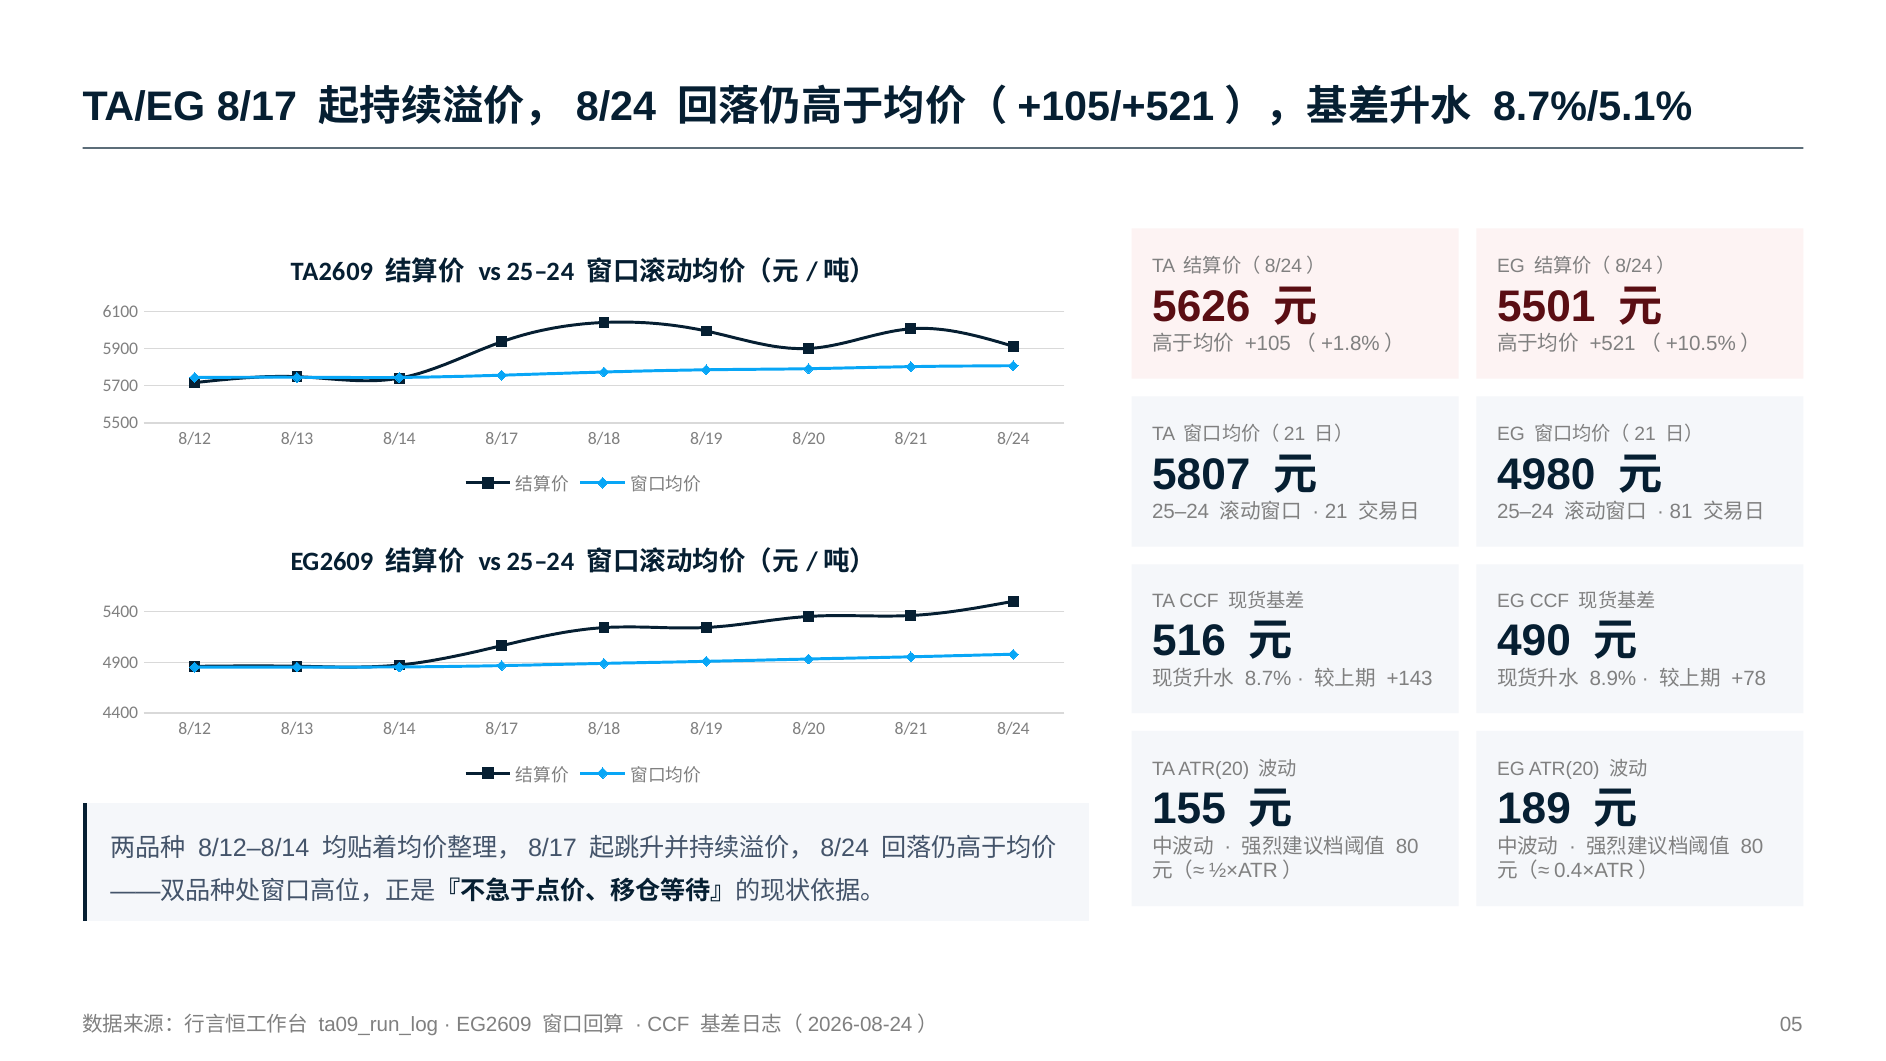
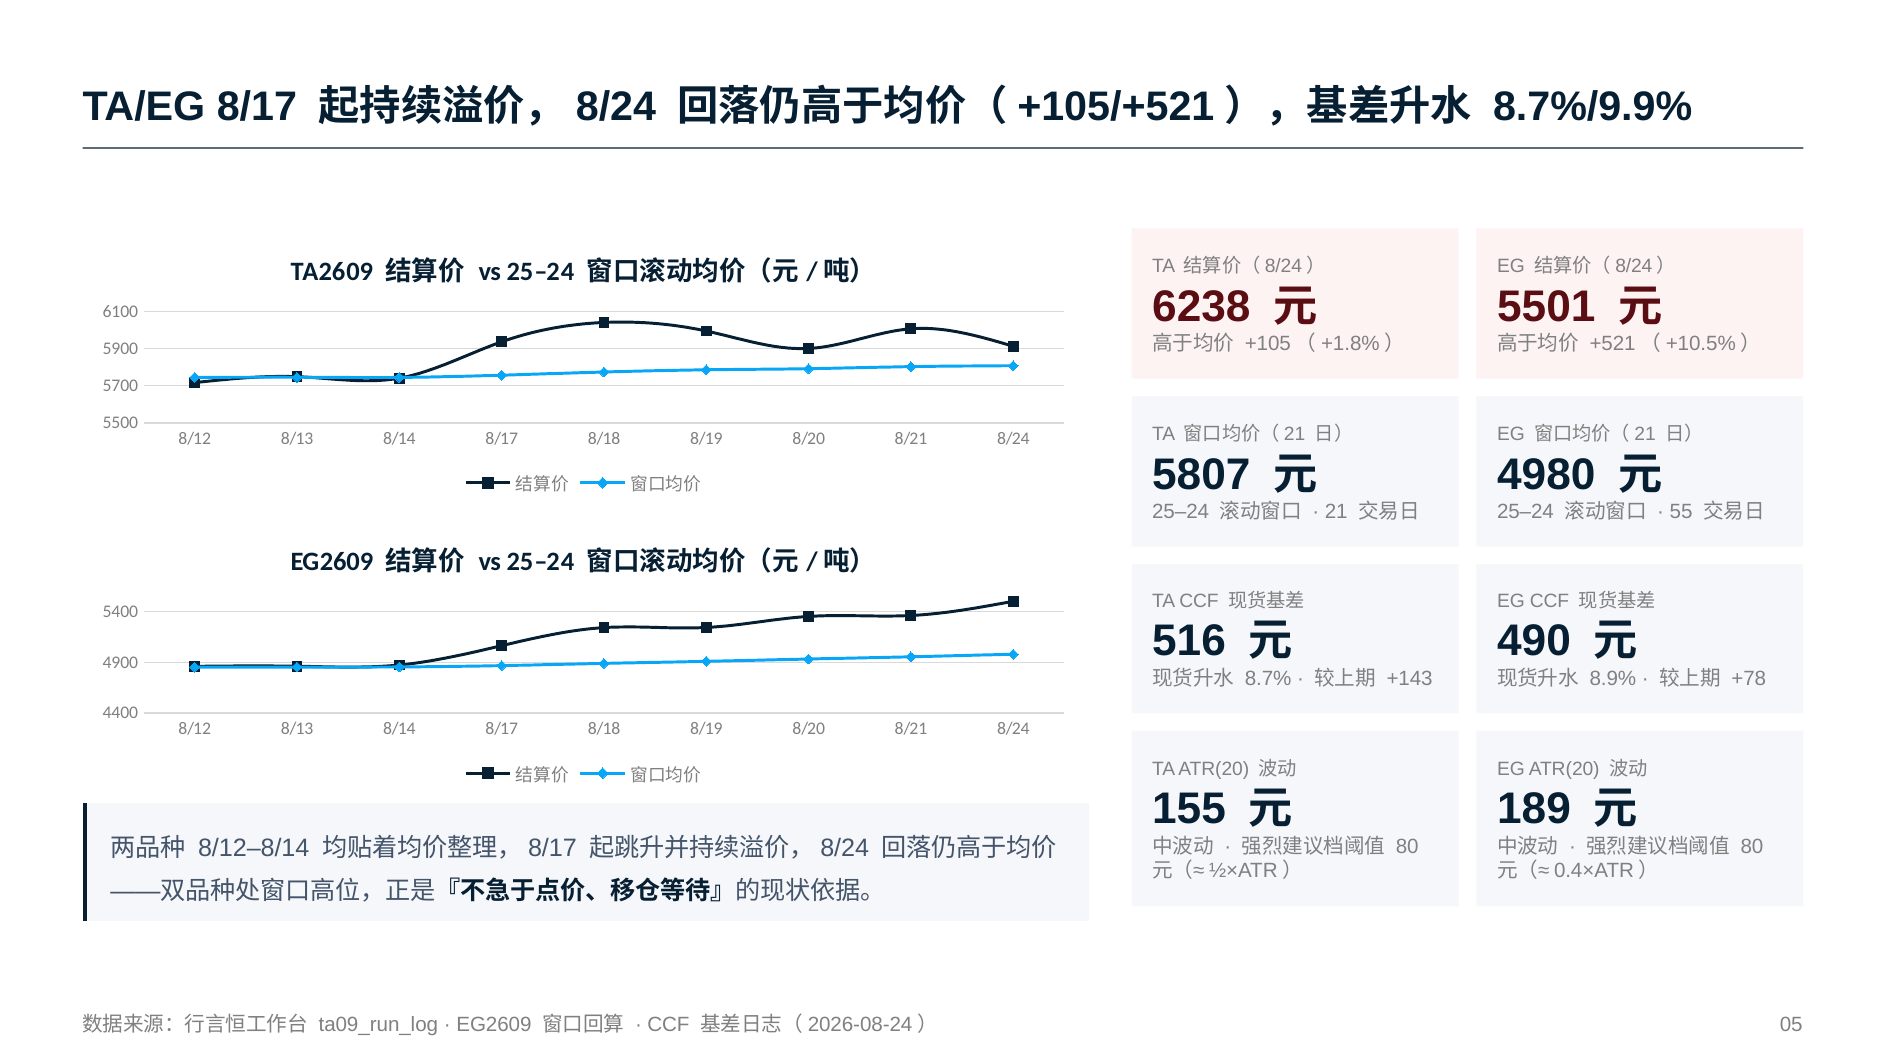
8.7%/5.1%: 8.7%/5.1% -> 8.7%/9.9% (1593, 107)
5626: 5626 -> 6238 (1201, 307)
81: 81 -> 55 (1681, 512)
